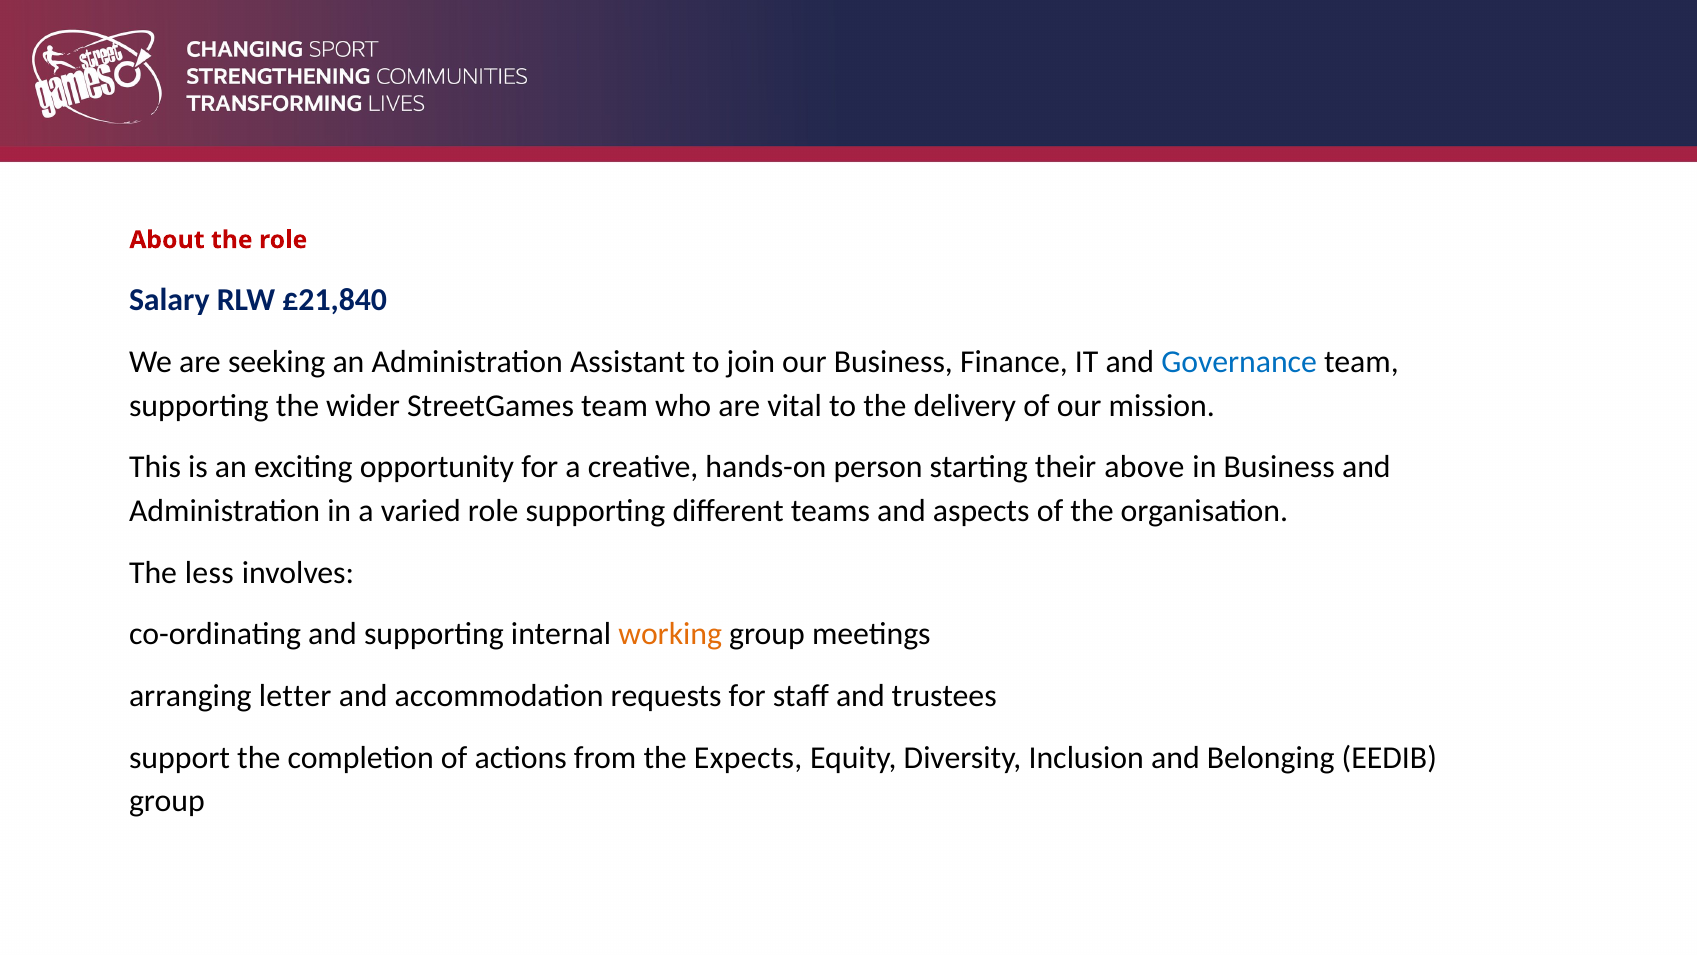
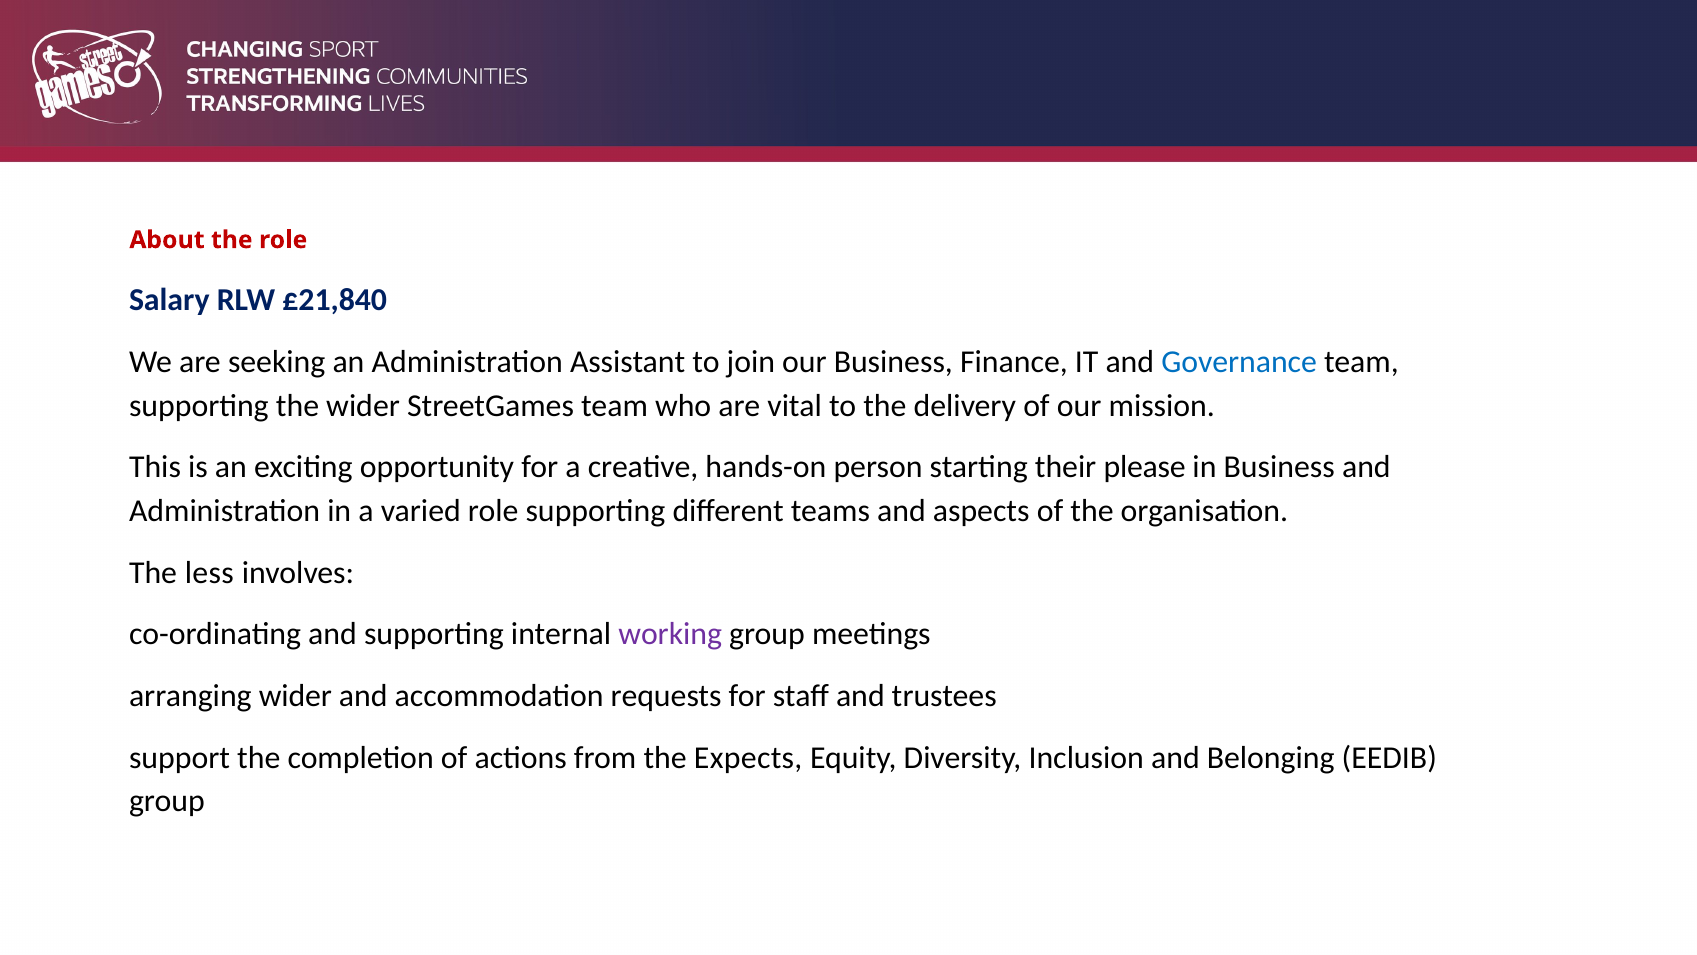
above: above -> please (1145, 467)
working colour: orange -> purple (670, 634)
arranging letter: letter -> wider (295, 696)
